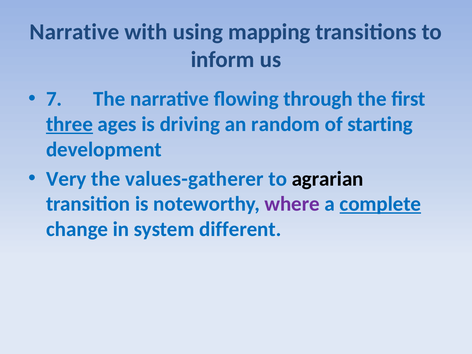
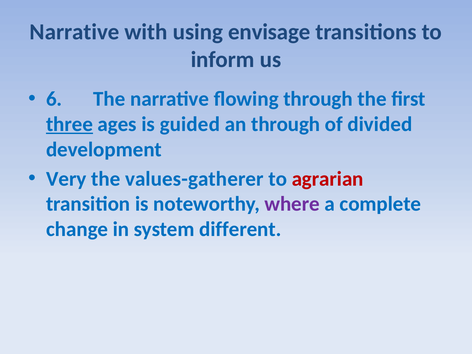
mapping: mapping -> envisage (269, 32)
7: 7 -> 6 (54, 99)
driving: driving -> guided (190, 124)
an random: random -> through (286, 124)
starting: starting -> divided (380, 124)
agrarian colour: black -> red (328, 179)
complete underline: present -> none (380, 204)
